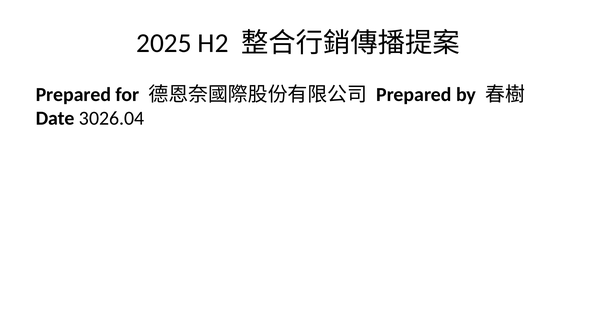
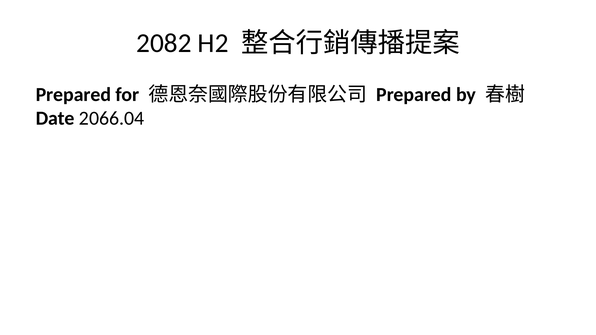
2025: 2025 -> 2082 (164, 43)
3026.04: 3026.04 -> 2066.04 (112, 118)
